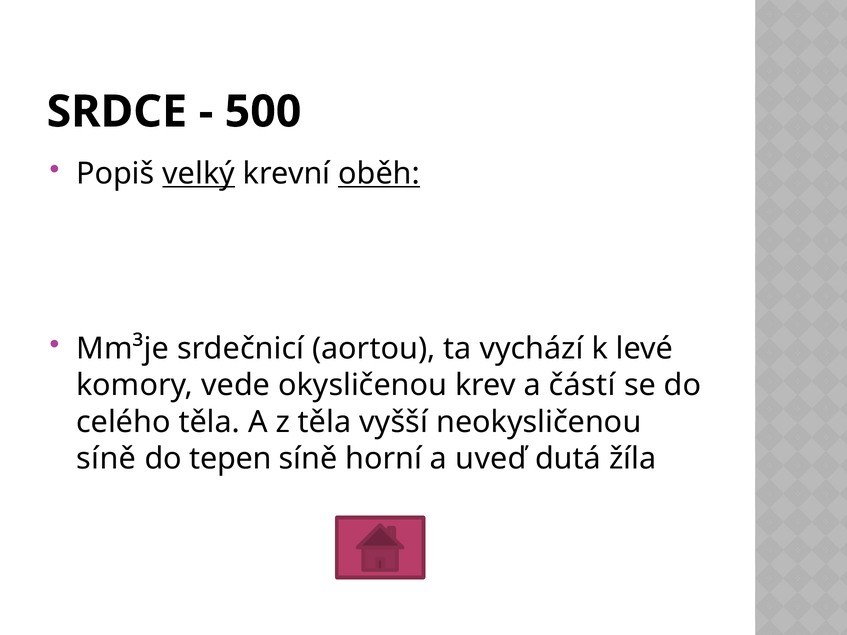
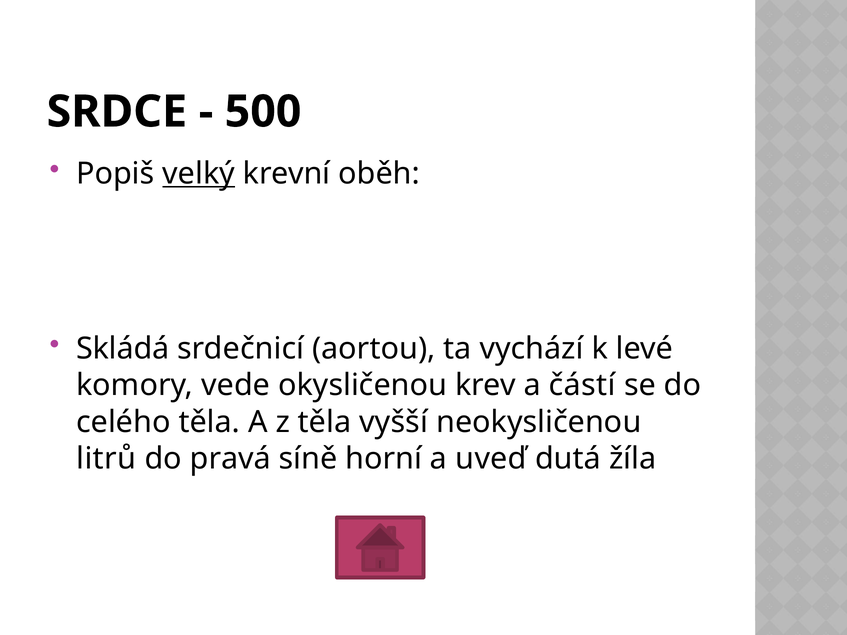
oběh underline: present -> none (379, 174)
Mm³je: Mm³je -> Skládá (123, 349)
síně: síně -> litrů (106, 459)
tepen: tepen -> pravá (230, 459)
